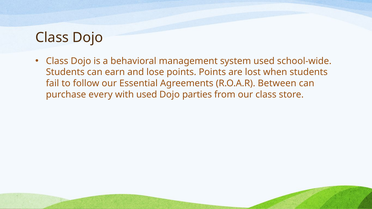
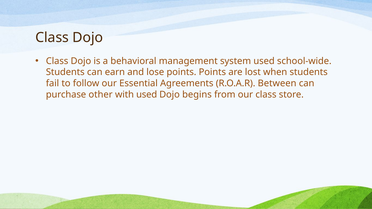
every: every -> other (101, 95)
parties: parties -> begins (197, 95)
